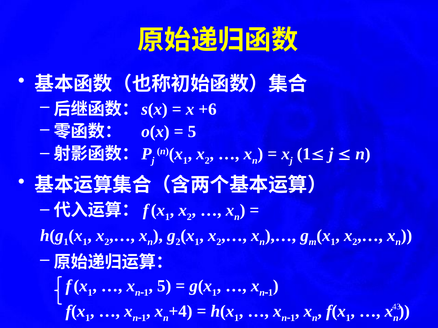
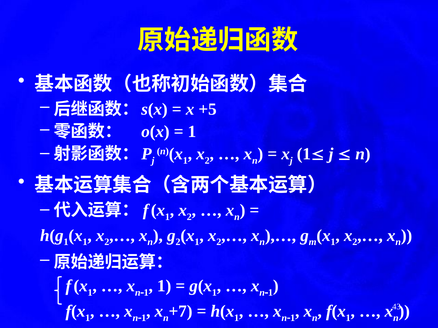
+6: +6 -> +5 (208, 109)
5: 5 -> 1 (192, 132)
5: 5 -> 1 (164, 286)
+4: +4 -> +7 (181, 312)
